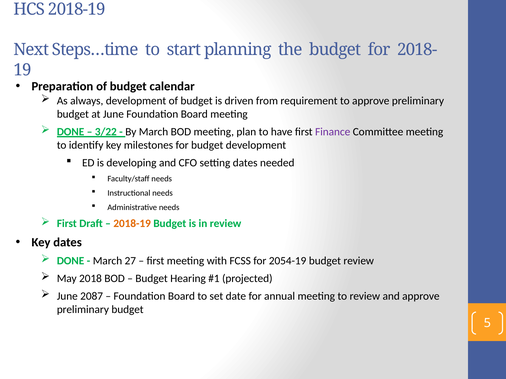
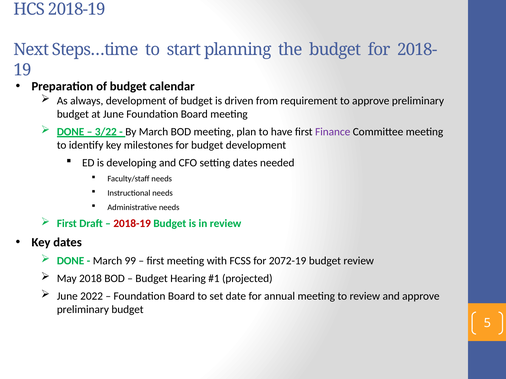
2018-19 colour: orange -> red (132, 224)
27: 27 -> 99 (130, 261)
2054-19: 2054-19 -> 2072-19 (288, 261)
2087: 2087 -> 2022 (92, 296)
